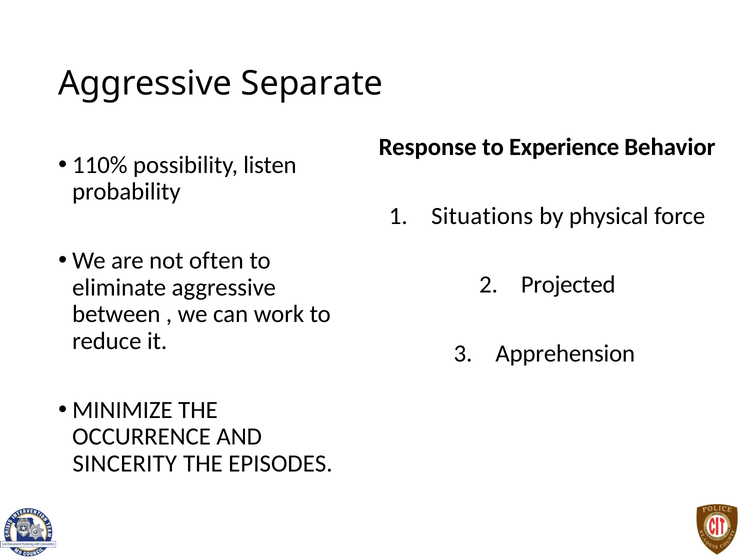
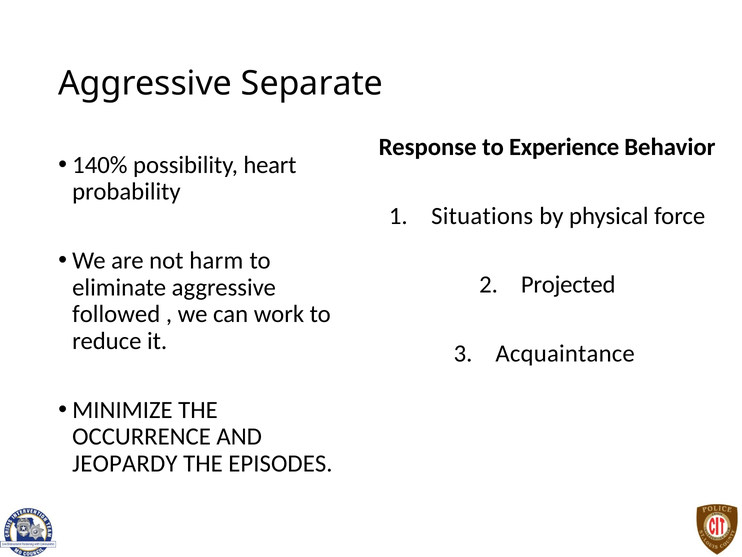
110%: 110% -> 140% (100, 165)
listen: listen -> heart (270, 165)
often: often -> harm (216, 261)
between: between -> followed (116, 314)
Apprehension: Apprehension -> Acquaintance (565, 353)
SINCERITY: SINCERITY -> JEOPARDY (125, 463)
